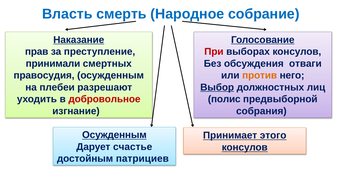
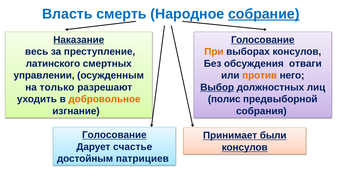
собрание underline: none -> present (264, 14)
прав: прав -> весь (37, 52)
При colour: red -> orange (214, 52)
принимали: принимали -> латинского (53, 63)
правосудия: правосудия -> управлении (44, 75)
плебеи: плебеи -> только (57, 87)
добровольное colour: red -> orange (104, 99)
Осужденным: Осужденным -> Голосование (114, 135)
этого: этого -> были (273, 135)
